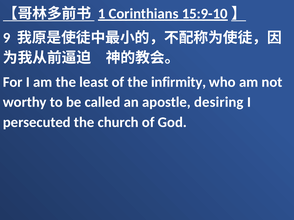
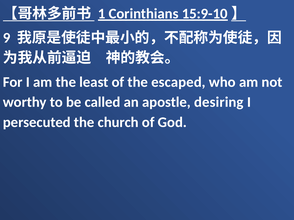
infirmity: infirmity -> escaped (178, 82)
